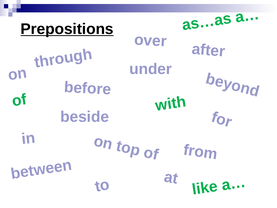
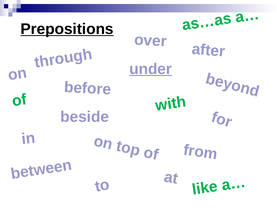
under underline: none -> present (151, 69)
